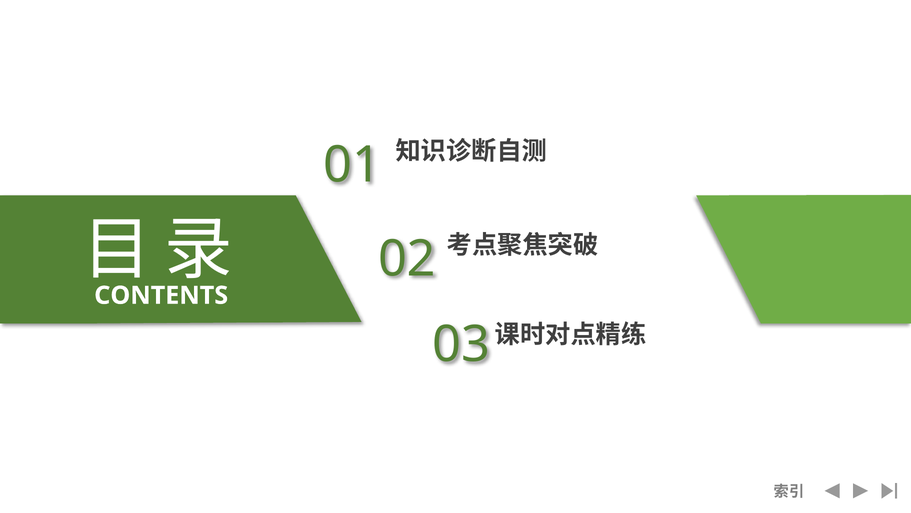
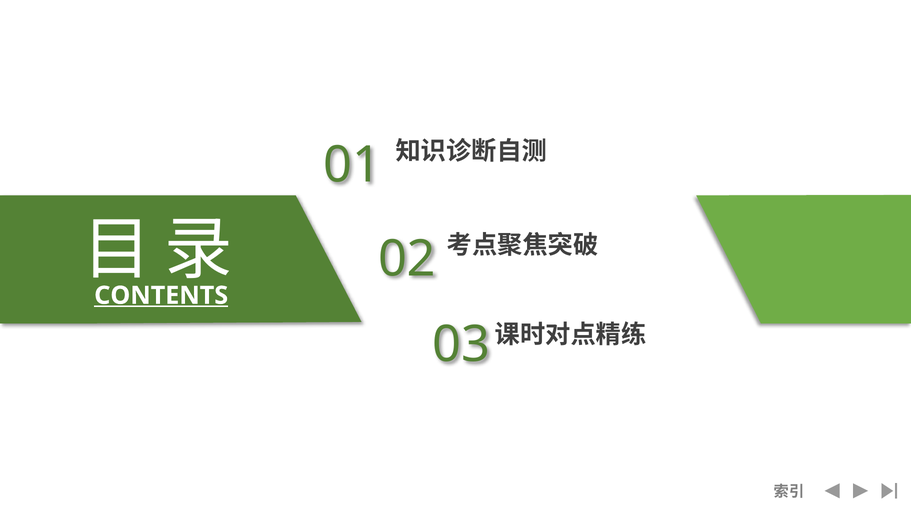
CONTENTS underline: none -> present (161, 295)
